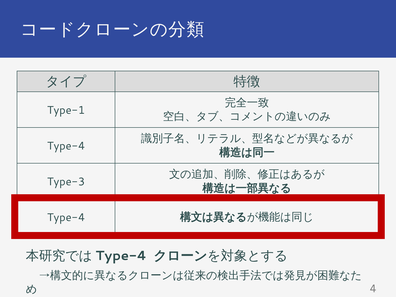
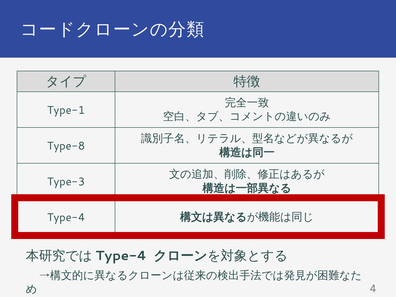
Type-4: Type-4 -> Type-8 (66, 146)
